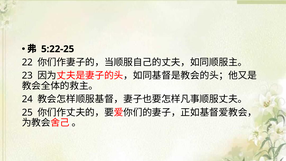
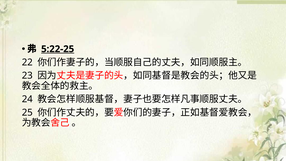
5:22-25 underline: none -> present (58, 49)
